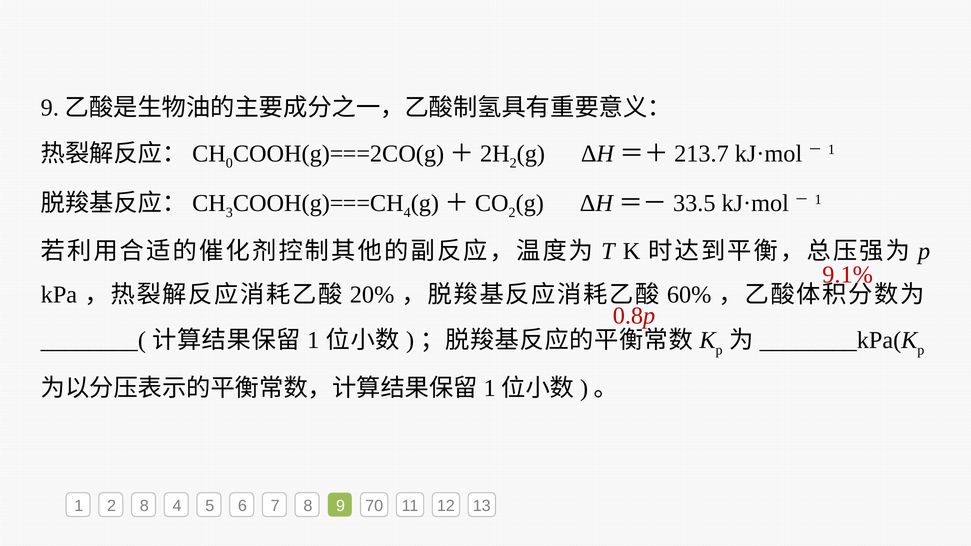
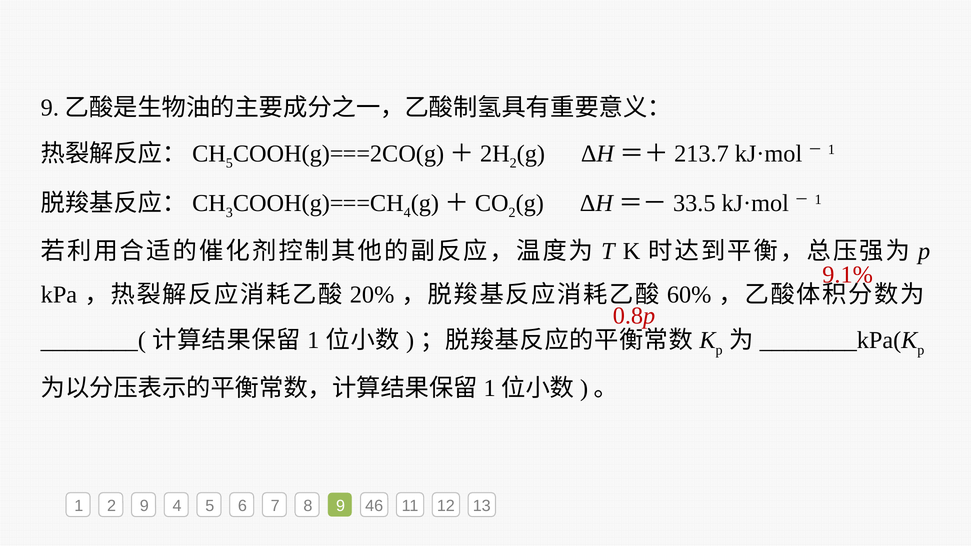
0: 0 -> 5 (229, 163)
2 8: 8 -> 9 (144, 506)
70: 70 -> 46 (374, 506)
